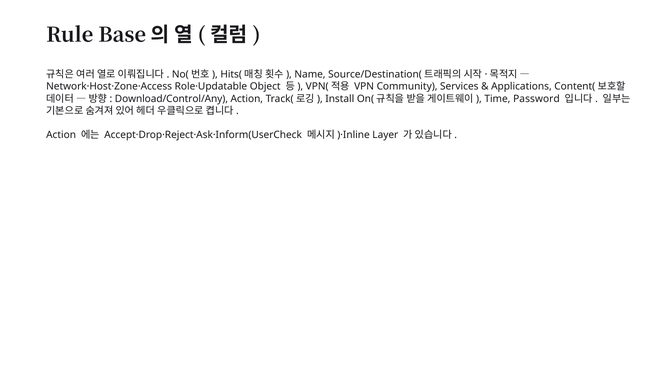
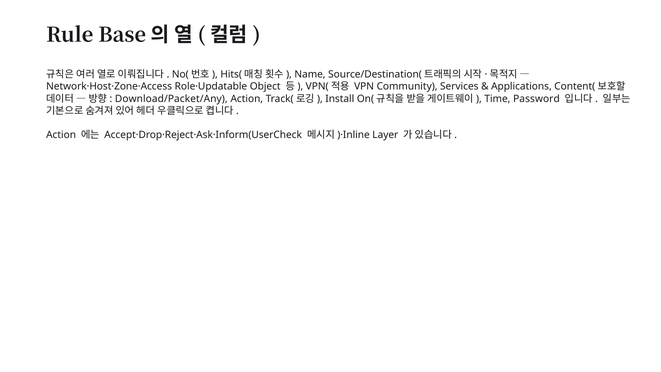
Download/Control/Any: Download/Control/Any -> Download/Packet/Any (171, 99)
